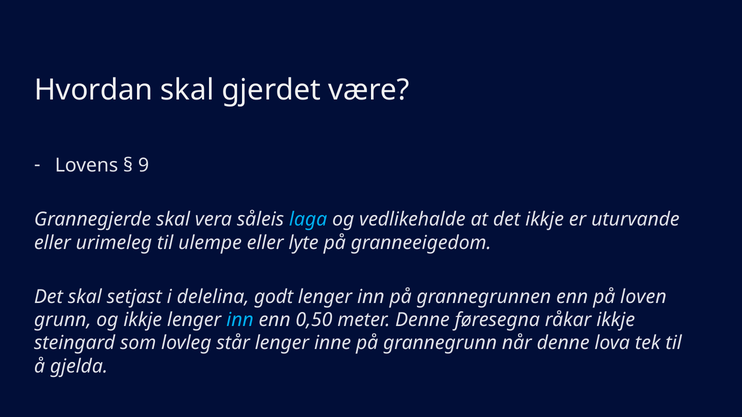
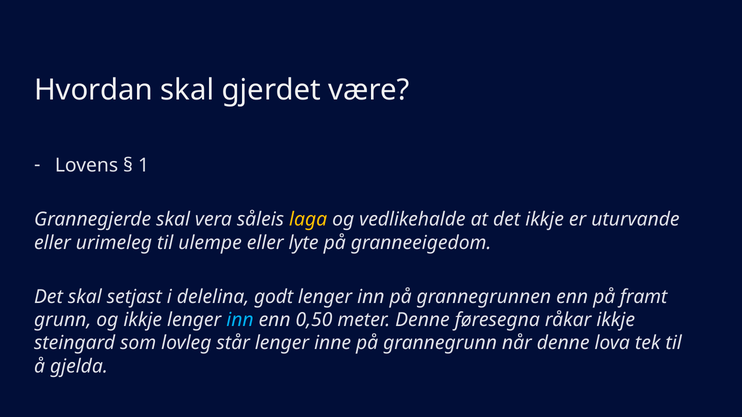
9: 9 -> 1 (144, 166)
laga colour: light blue -> yellow (308, 220)
loven: loven -> framt (644, 297)
